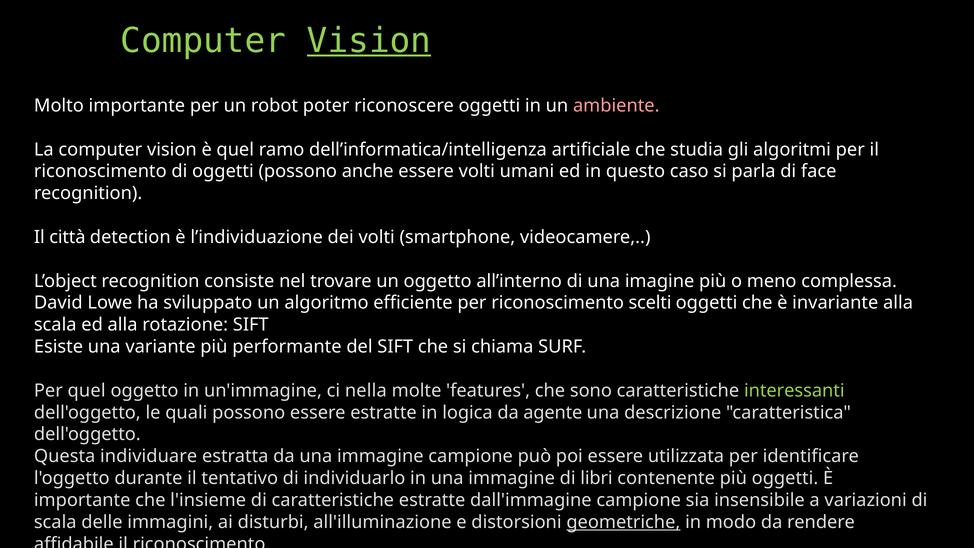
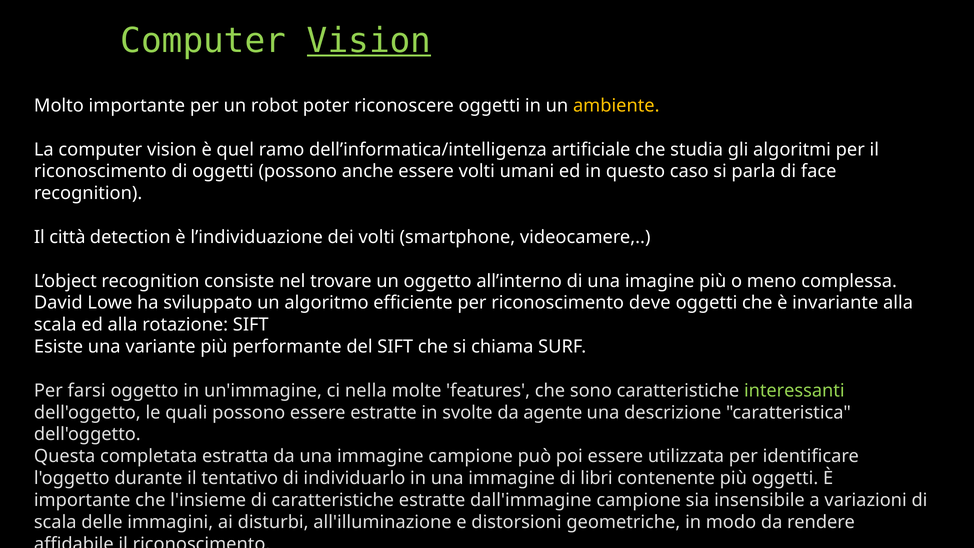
ambiente colour: pink -> yellow (616, 106)
scelti: scelti -> deve (650, 303)
Per quel: quel -> farsi (87, 391)
logica: logica -> svolte (467, 412)
individuare: individuare -> completata (149, 456)
geometriche underline: present -> none (623, 522)
